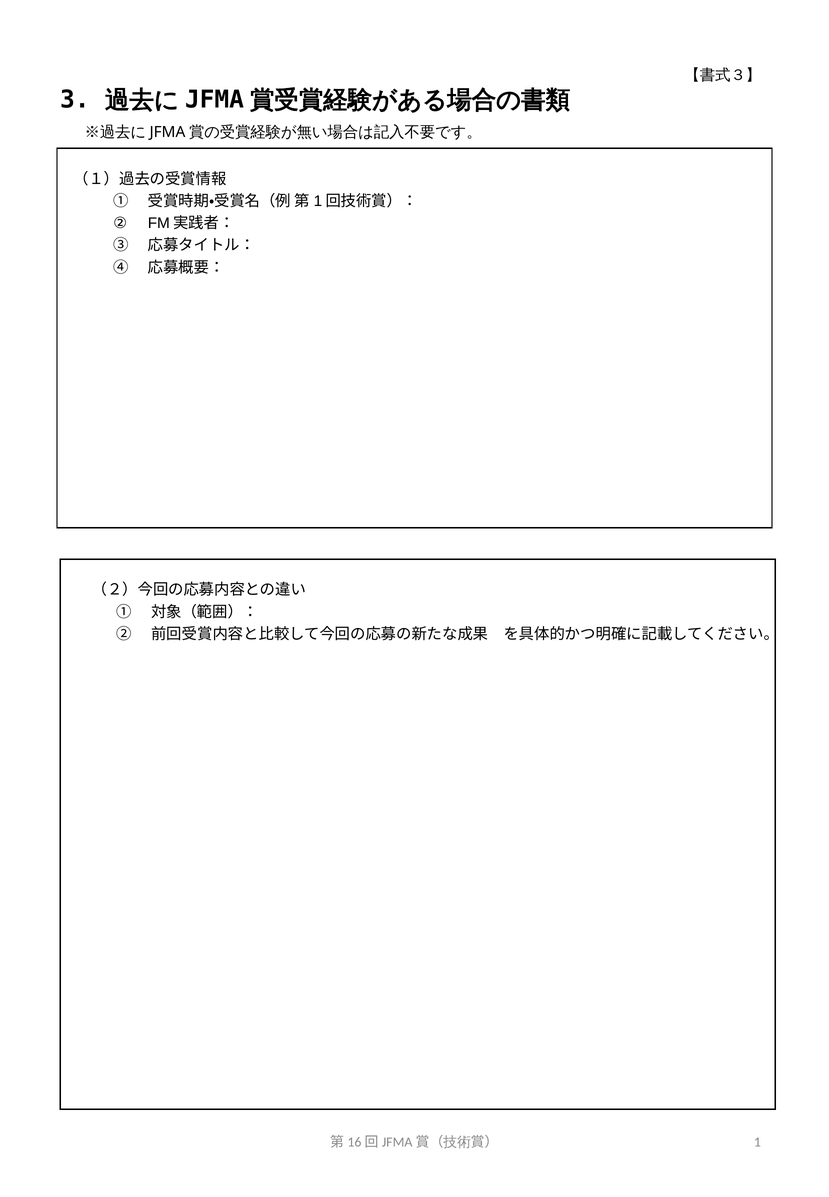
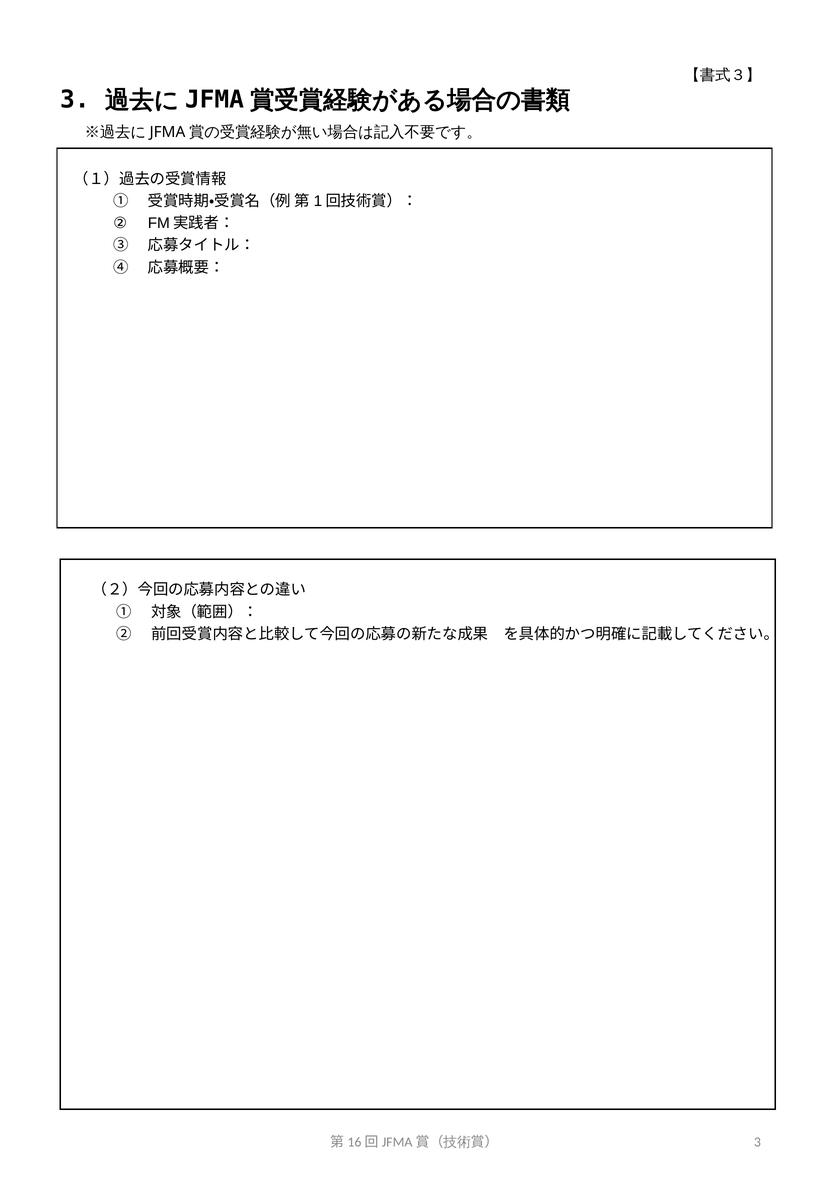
1: 1 -> 3 (757, 1143)
